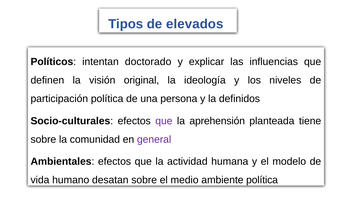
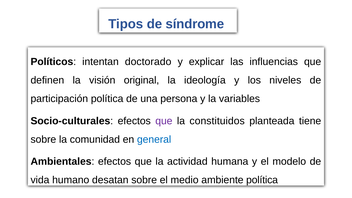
elevados: elevados -> síndrome (195, 24)
definidos: definidos -> variables (239, 99)
aprehensión: aprehensión -> constituidos (217, 121)
general colour: purple -> blue (154, 139)
